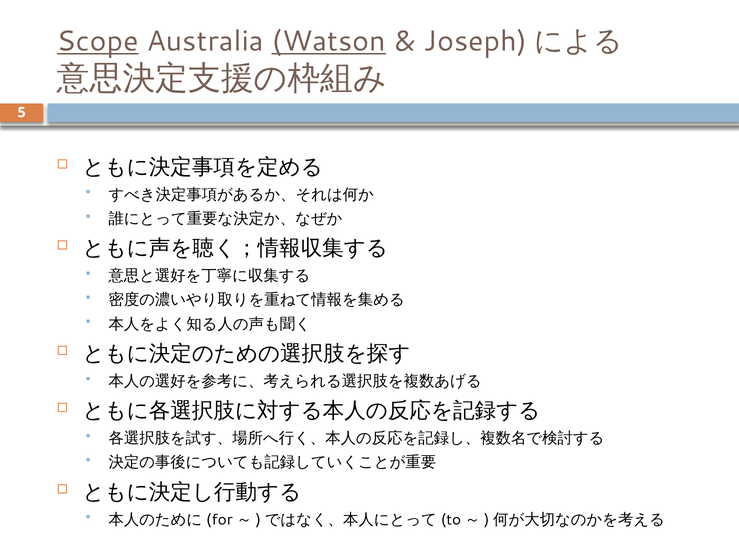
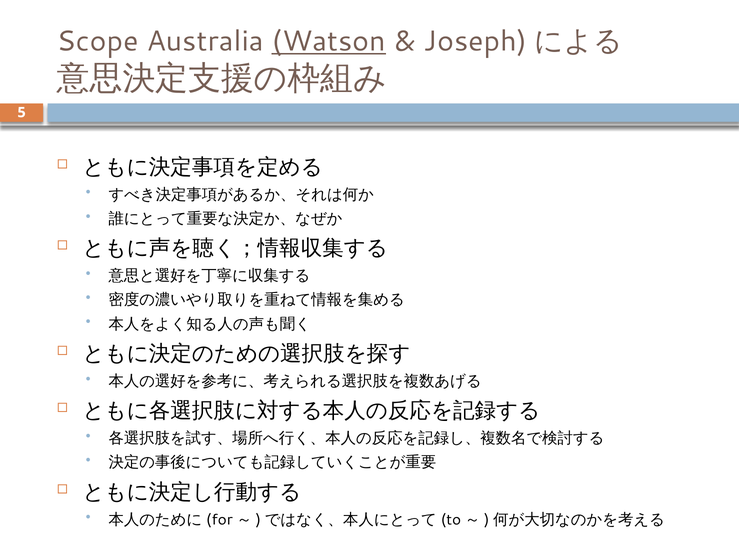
Scope underline: present -> none (98, 41)
